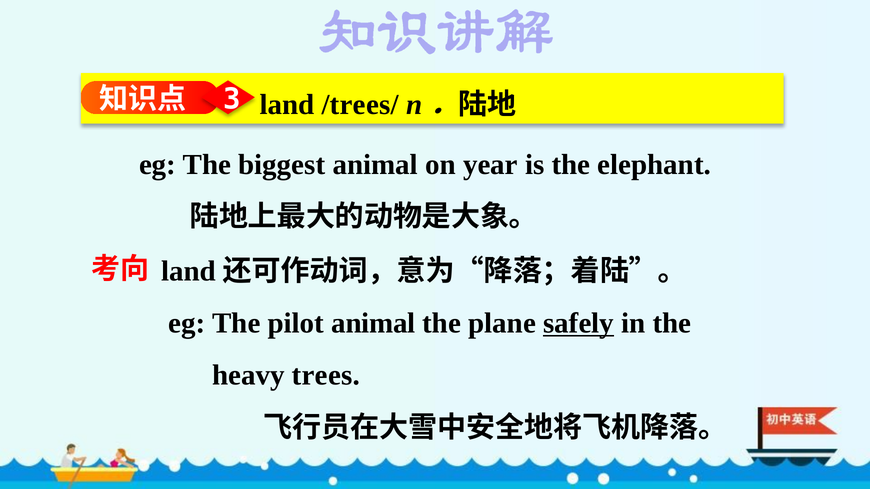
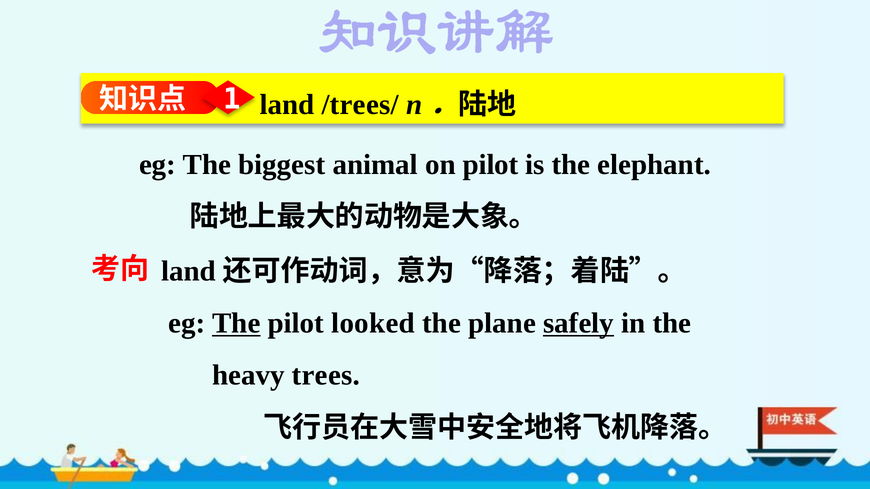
3: 3 -> 1 (232, 99)
on year: year -> pilot (491, 165)
The underline: none -> present (236, 323)
pilot animal: animal -> looked (373, 323)
